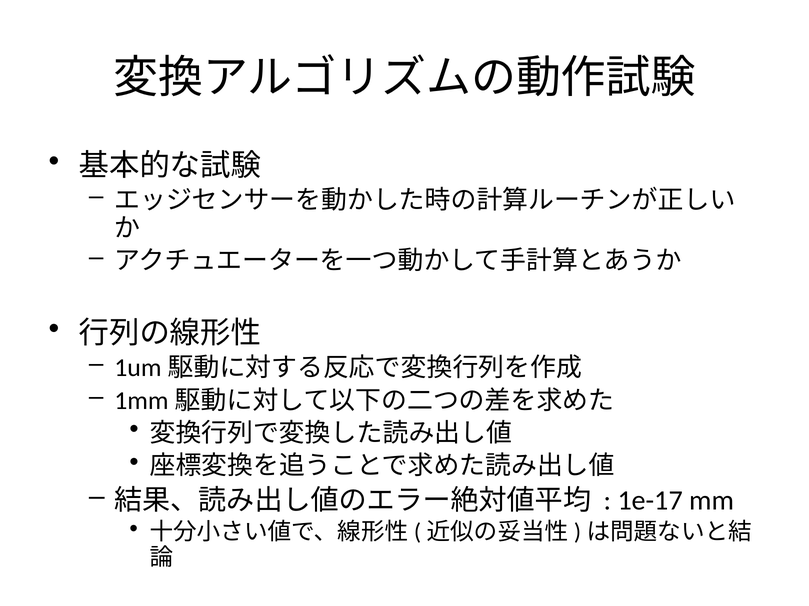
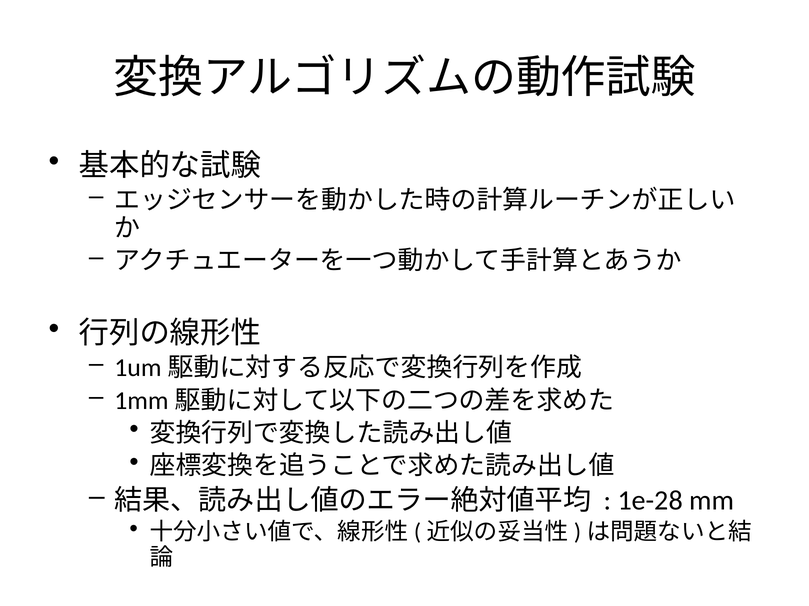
1e-17: 1e-17 -> 1e-28 (650, 501)
